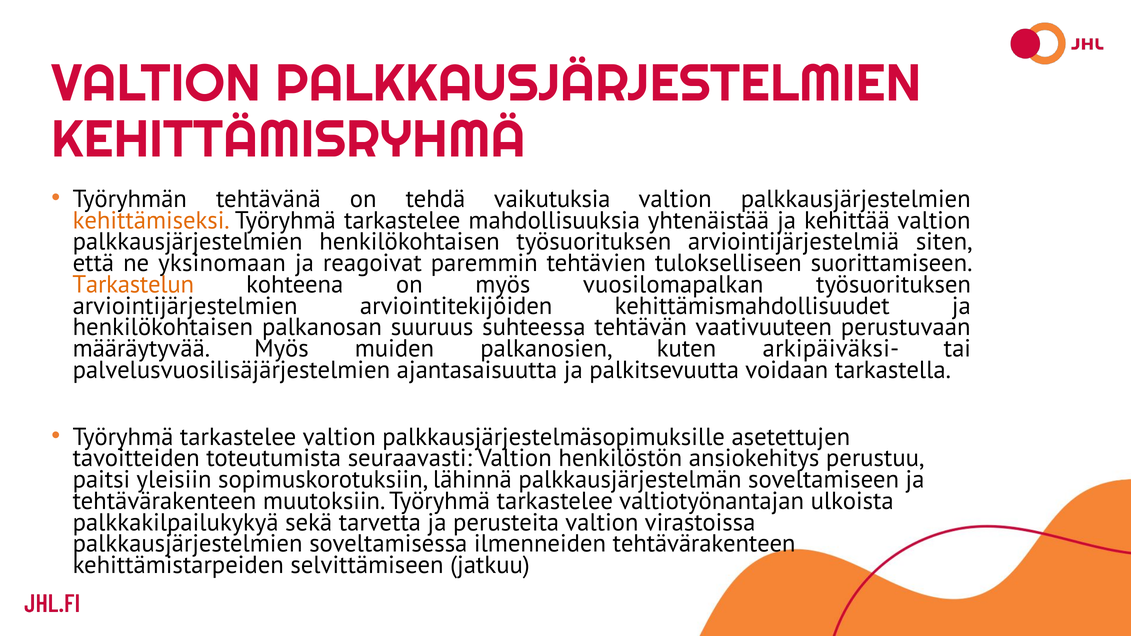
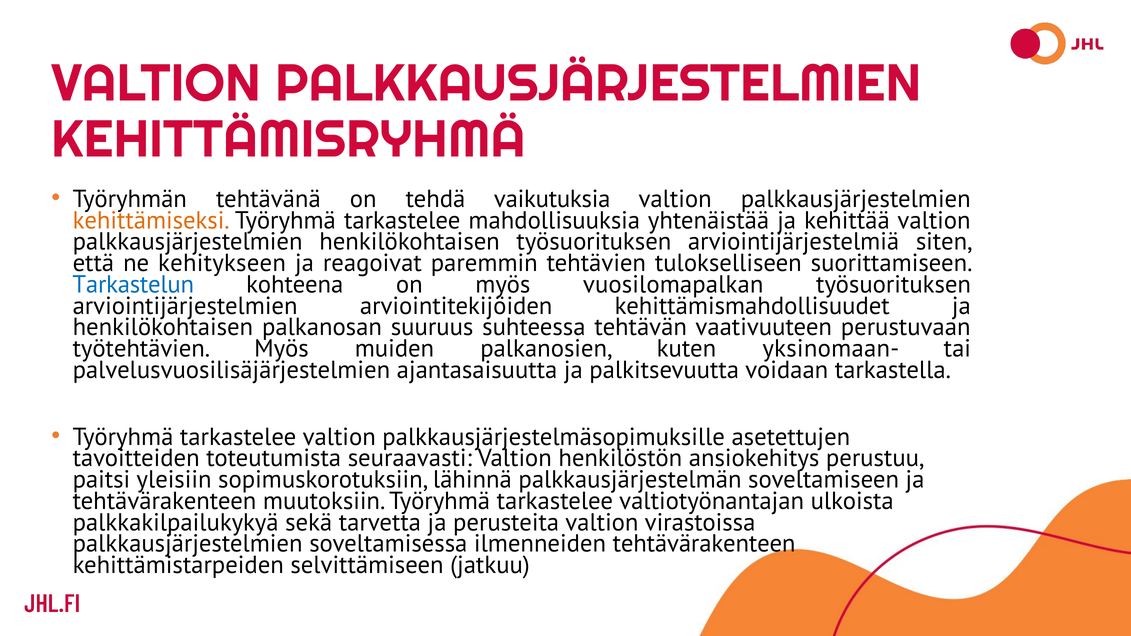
yksinomaan: yksinomaan -> kehitykseen (222, 263)
Tarkastelun colour: orange -> blue (133, 285)
määräytyvää: määräytyvää -> työtehtävien (141, 349)
arkipäiväksi-: arkipäiväksi- -> yksinomaan- (831, 349)
